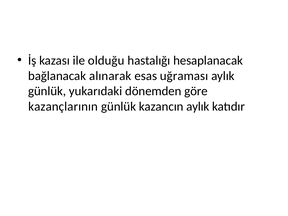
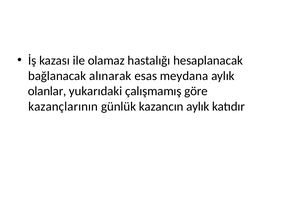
olduğu: olduğu -> olamaz (106, 60)
uğraması: uğraması -> meydana (184, 76)
günlük: günlük -> olanlar (47, 91)
dönemden: dönemden -> çalışmamış (153, 91)
